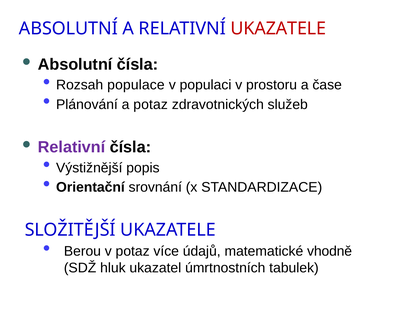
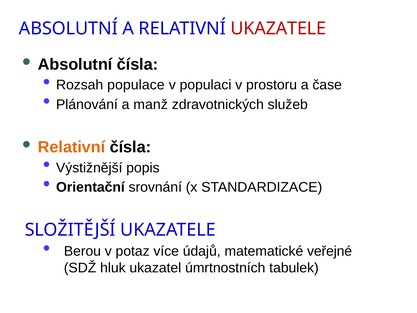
a potaz: potaz -> manž (151, 104)
Relativní colour: purple -> orange (72, 147)
vhodně: vhodně -> veřejné (330, 251)
